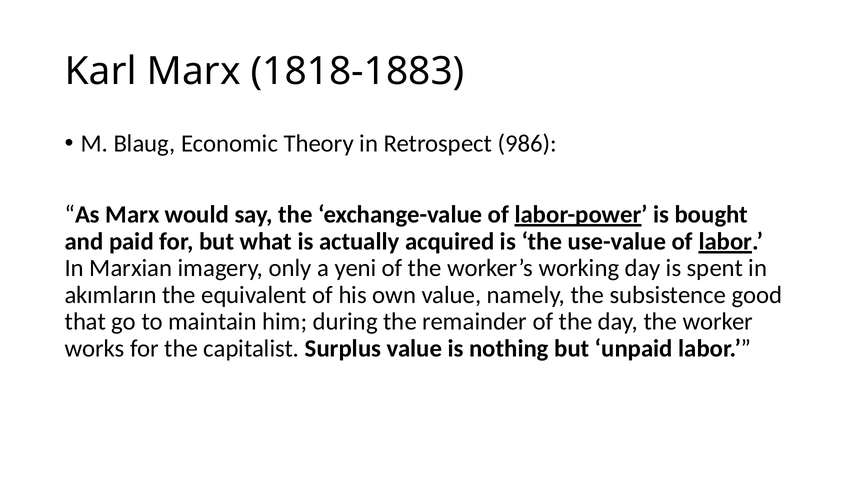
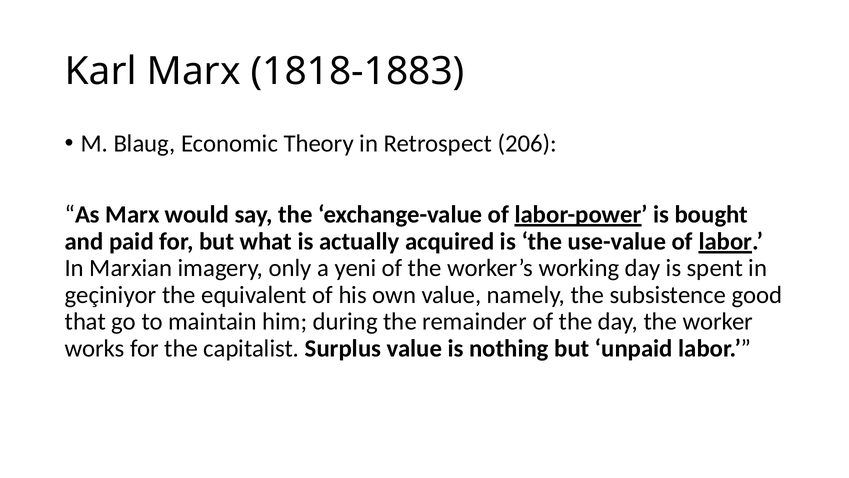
986: 986 -> 206 (527, 143)
akımların: akımların -> geçiniyor (111, 295)
